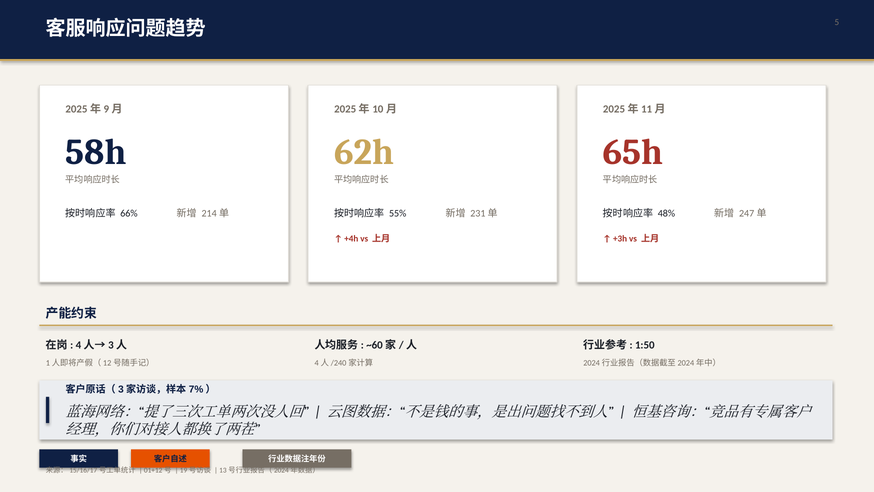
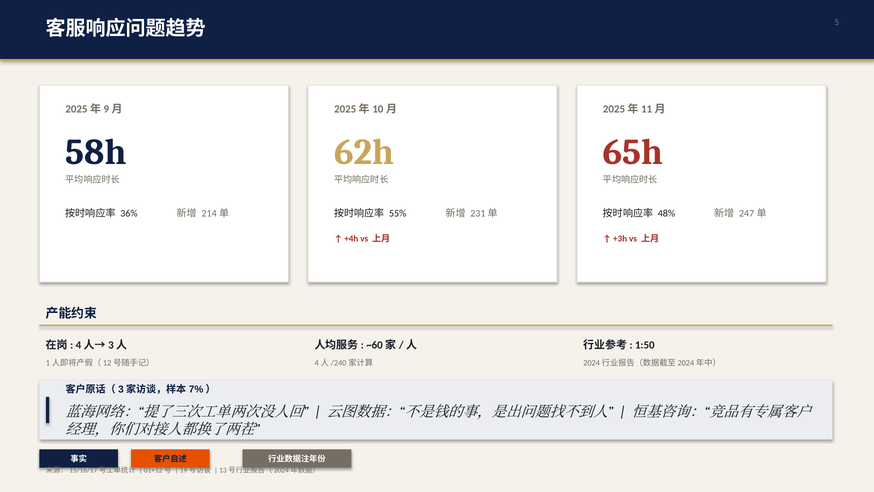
66%: 66% -> 36% (129, 213)
